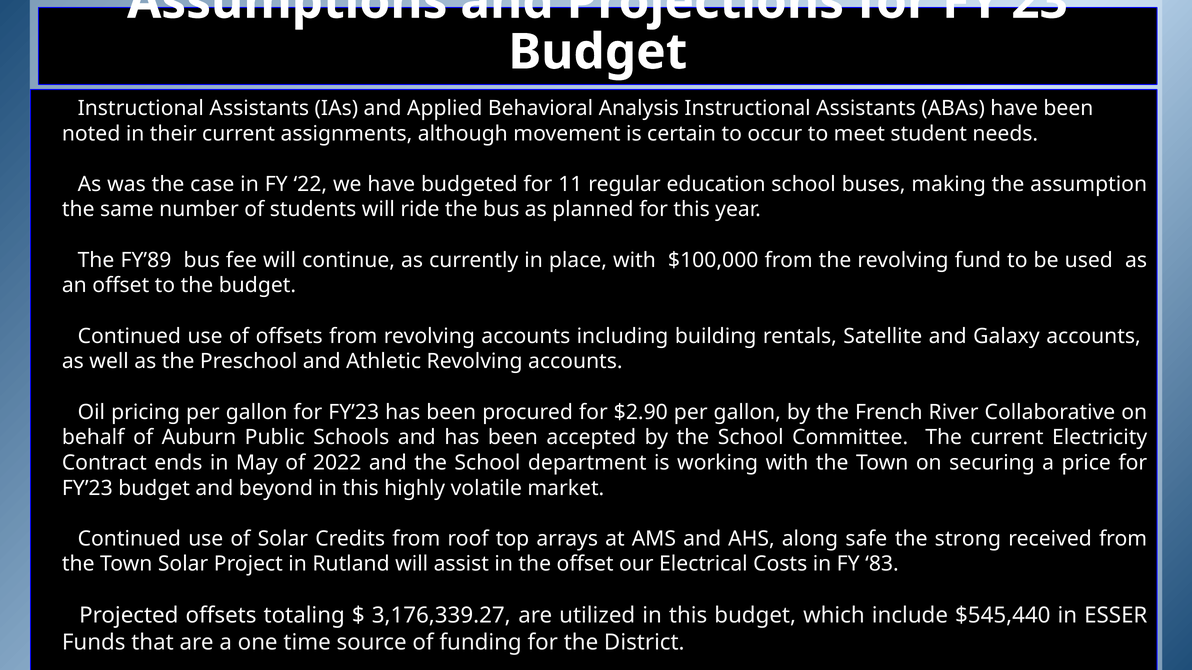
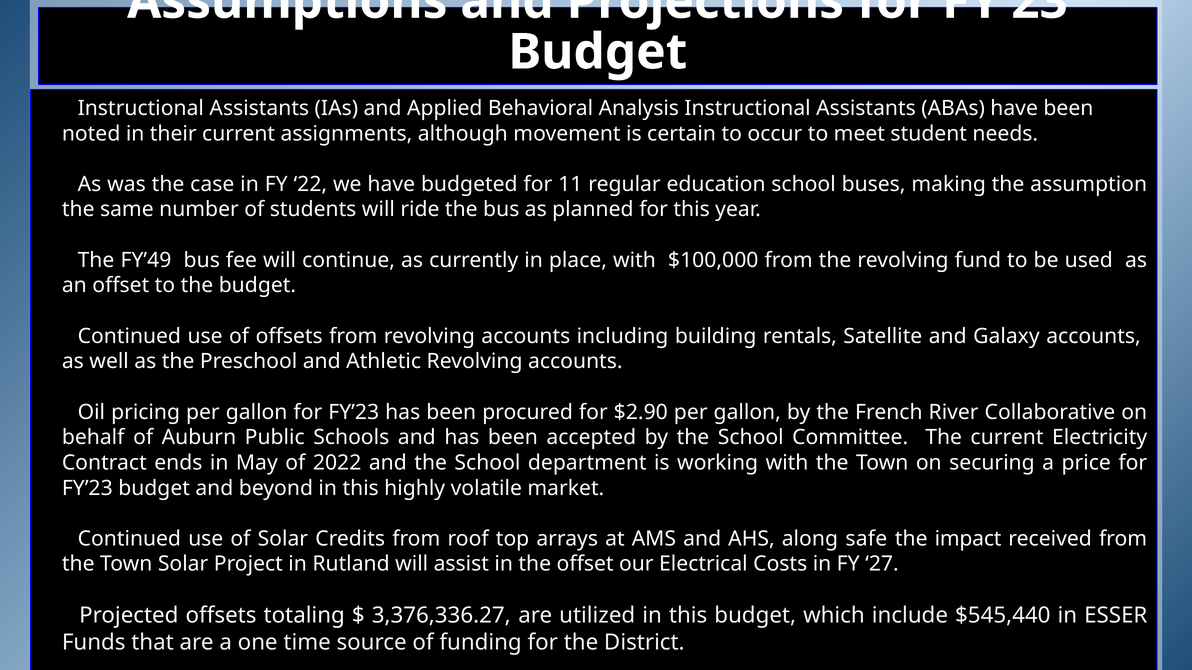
FY’89: FY’89 -> FY’49 (146, 260)
strong: strong -> impact (968, 539)
83: 83 -> 27 (882, 565)
3,176,339.27: 3,176,339.27 -> 3,376,336.27 (441, 616)
